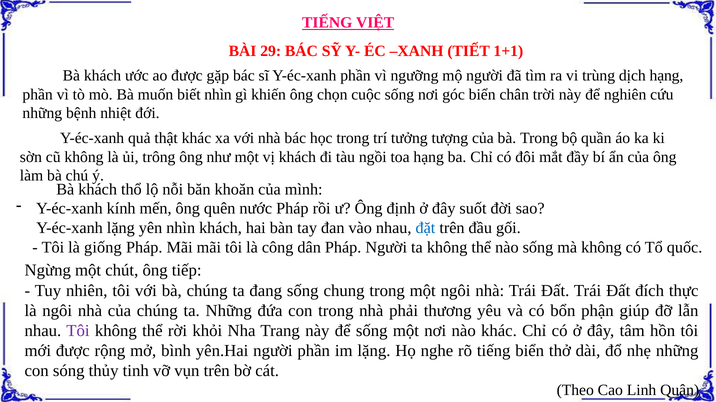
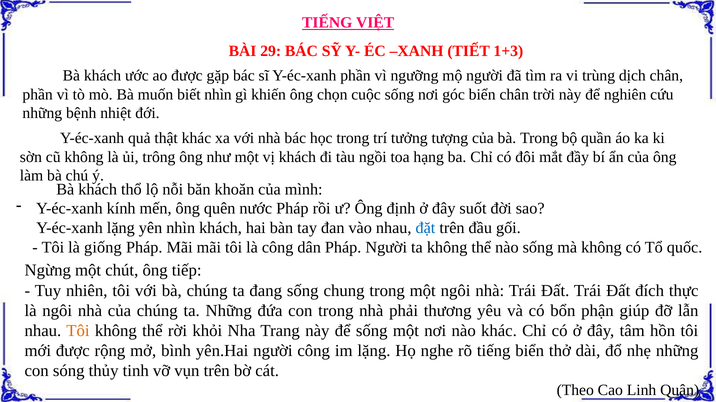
1+1: 1+1 -> 1+3 (508, 51)
dịch hạng: hạng -> chân (666, 76)
Tôi colour: purple -> orange (78, 331)
người phần: phần -> công (314, 351)
